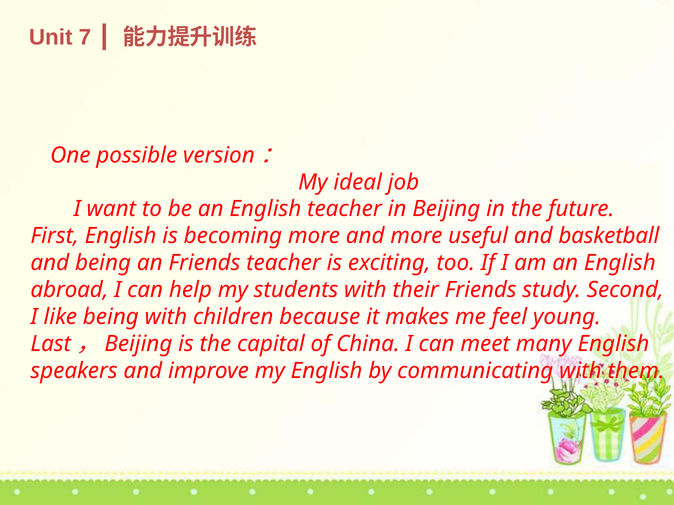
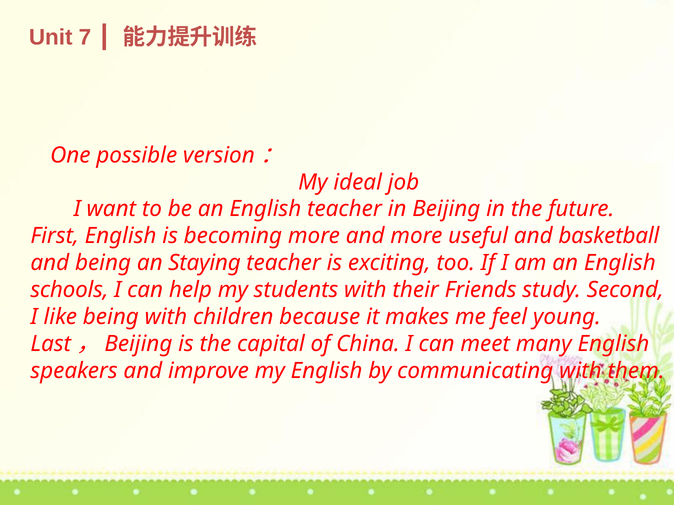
an Friends: Friends -> Staying (205, 263)
abroad: abroad -> schools (69, 290)
